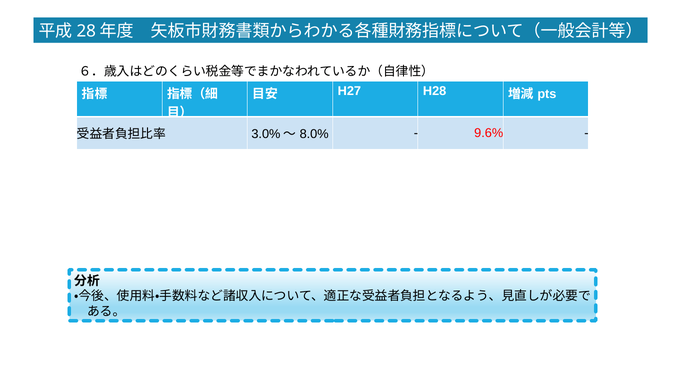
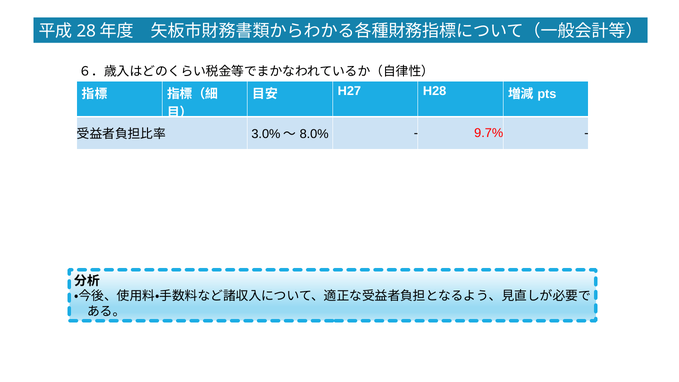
9.6%: 9.6% -> 9.7% (489, 133)
